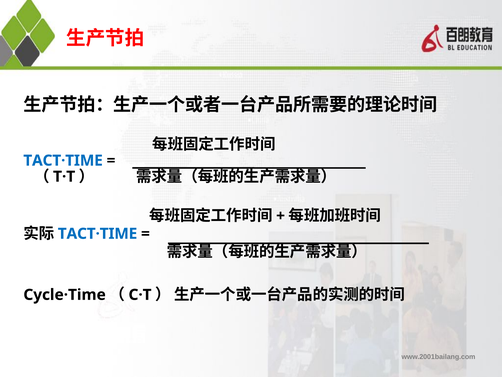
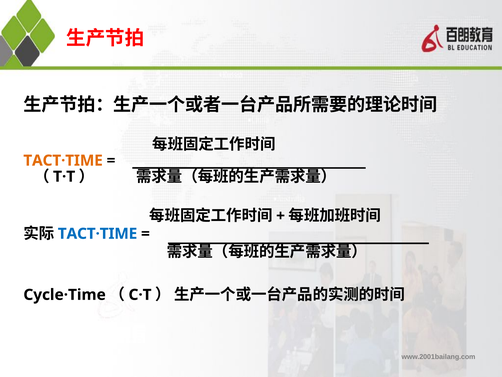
TACT·TIME colour: blue -> orange (63, 160)
